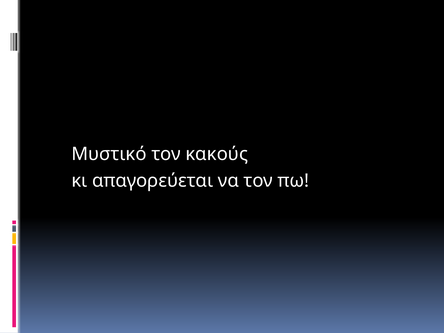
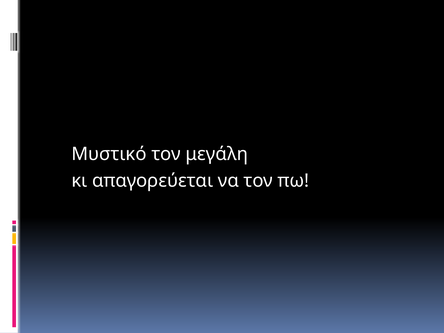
κακούς: κακούς -> μεγάλη (217, 154)
